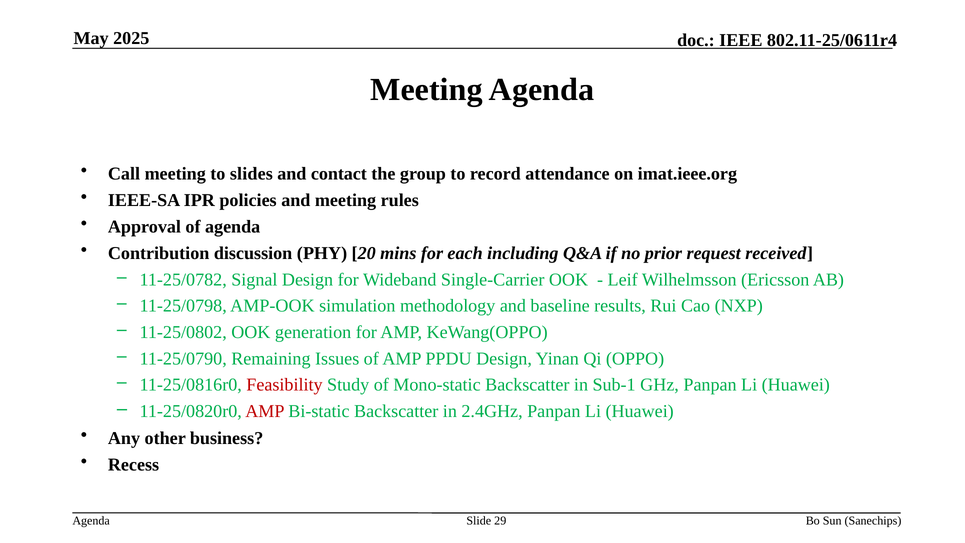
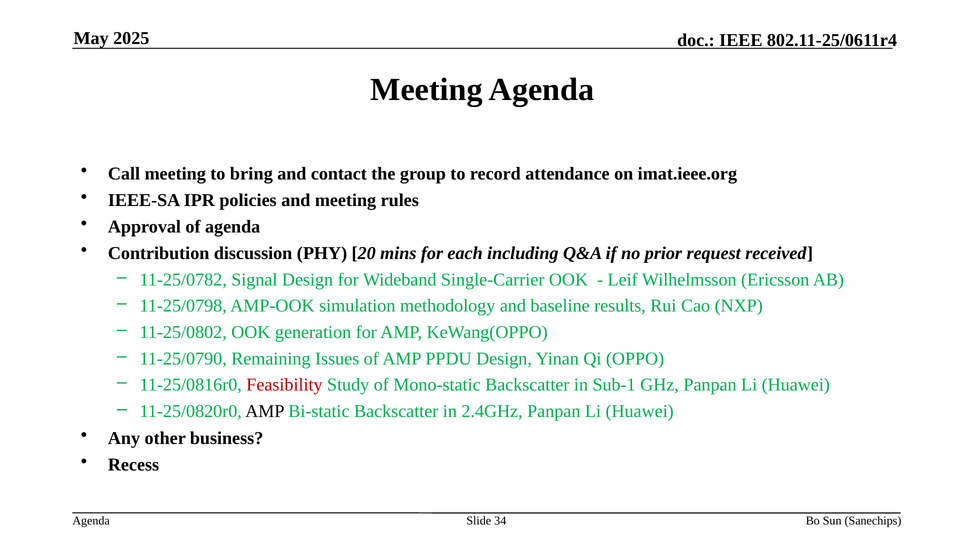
slides: slides -> bring (251, 174)
AMP colour: red -> black (265, 411)
29: 29 -> 34 (500, 521)
